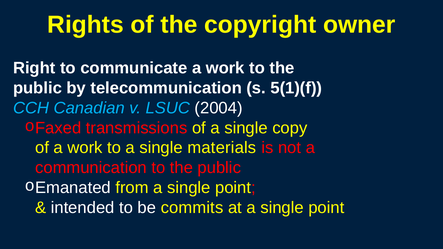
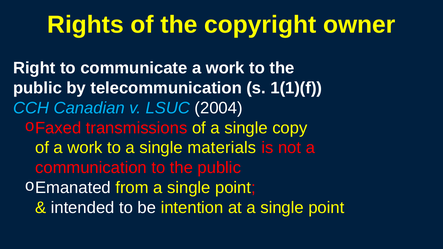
5(1)(f: 5(1)(f -> 1(1)(f (296, 88)
commits: commits -> intention (192, 208)
